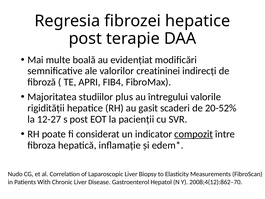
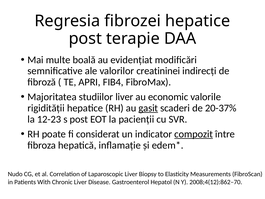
studiilor plus: plus -> liver (124, 97)
întregului: întregului -> economic (168, 97)
gasit underline: none -> present (148, 108)
20-52%: 20-52% -> 20-37% (221, 108)
12-27: 12-27 -> 12-23 (49, 119)
